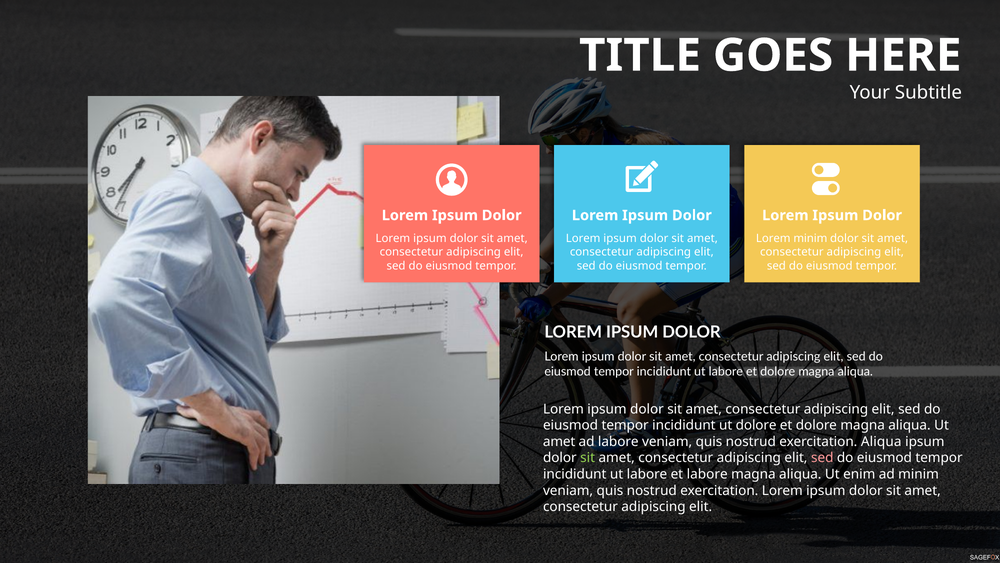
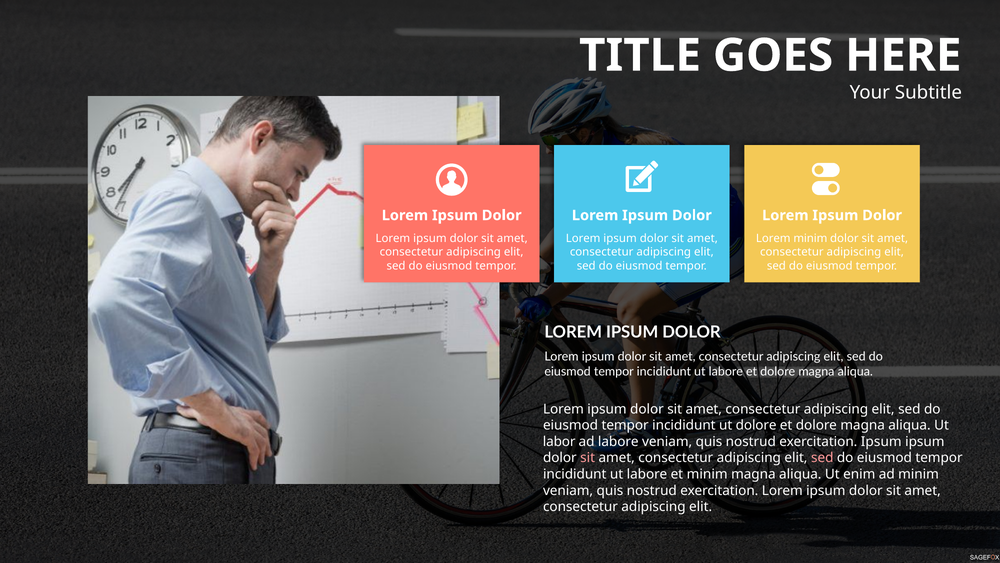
amet: amet -> labor (559, 441)
exercitation Aliqua: Aliqua -> Ipsum (881, 441)
sit colour: light green -> pink (588, 458)
et labore: labore -> minim (707, 474)
